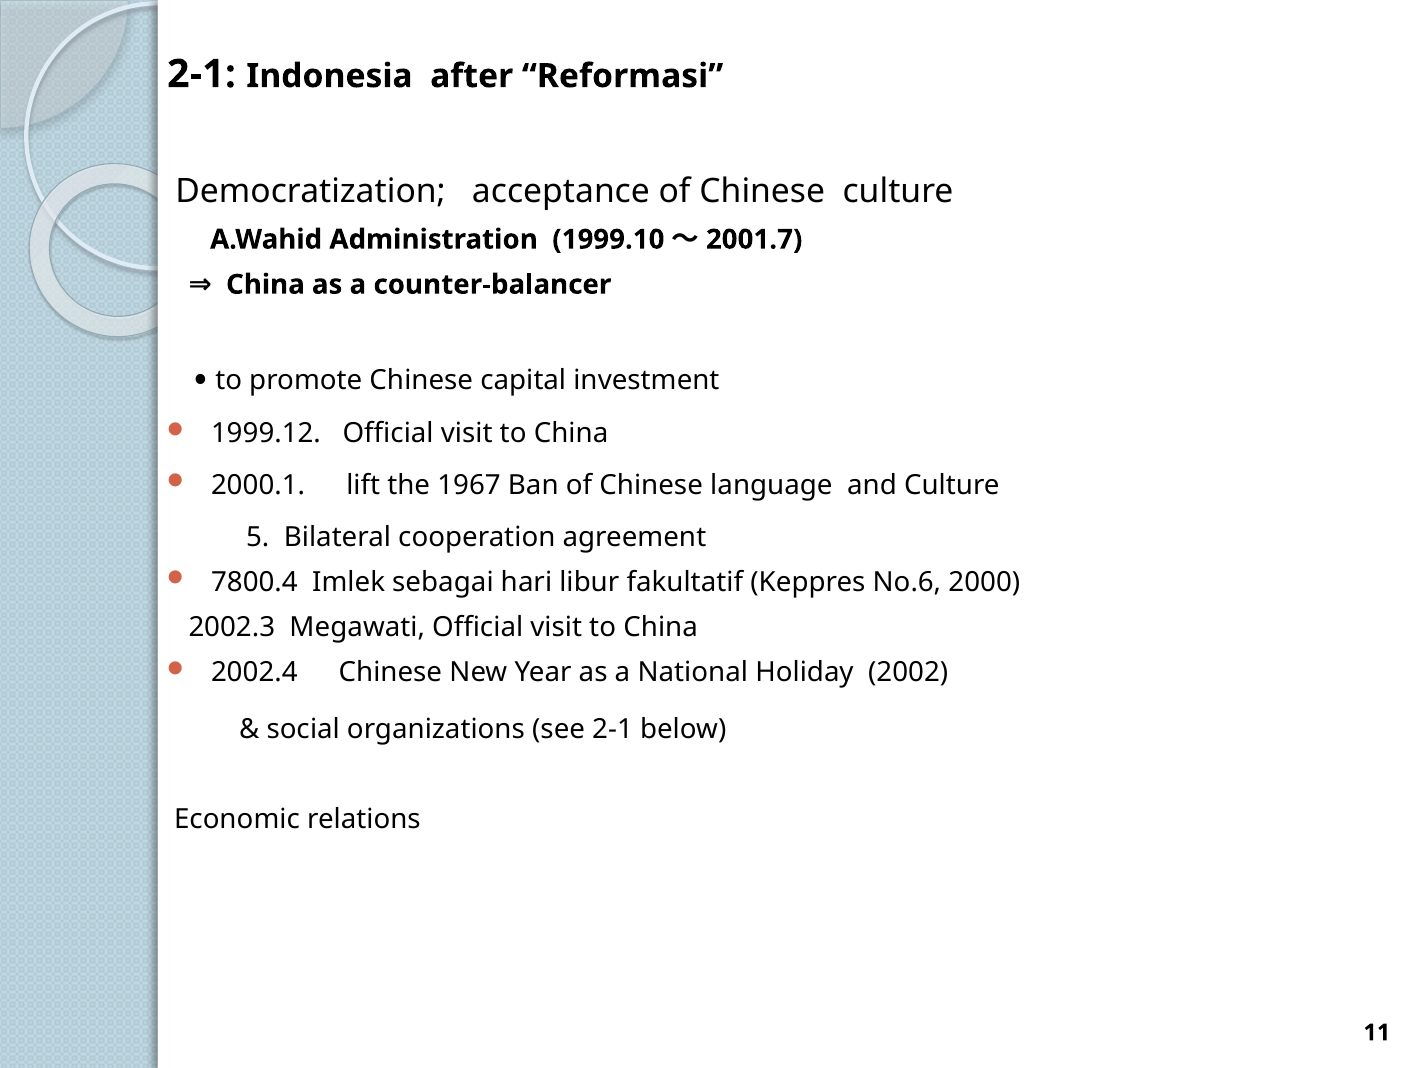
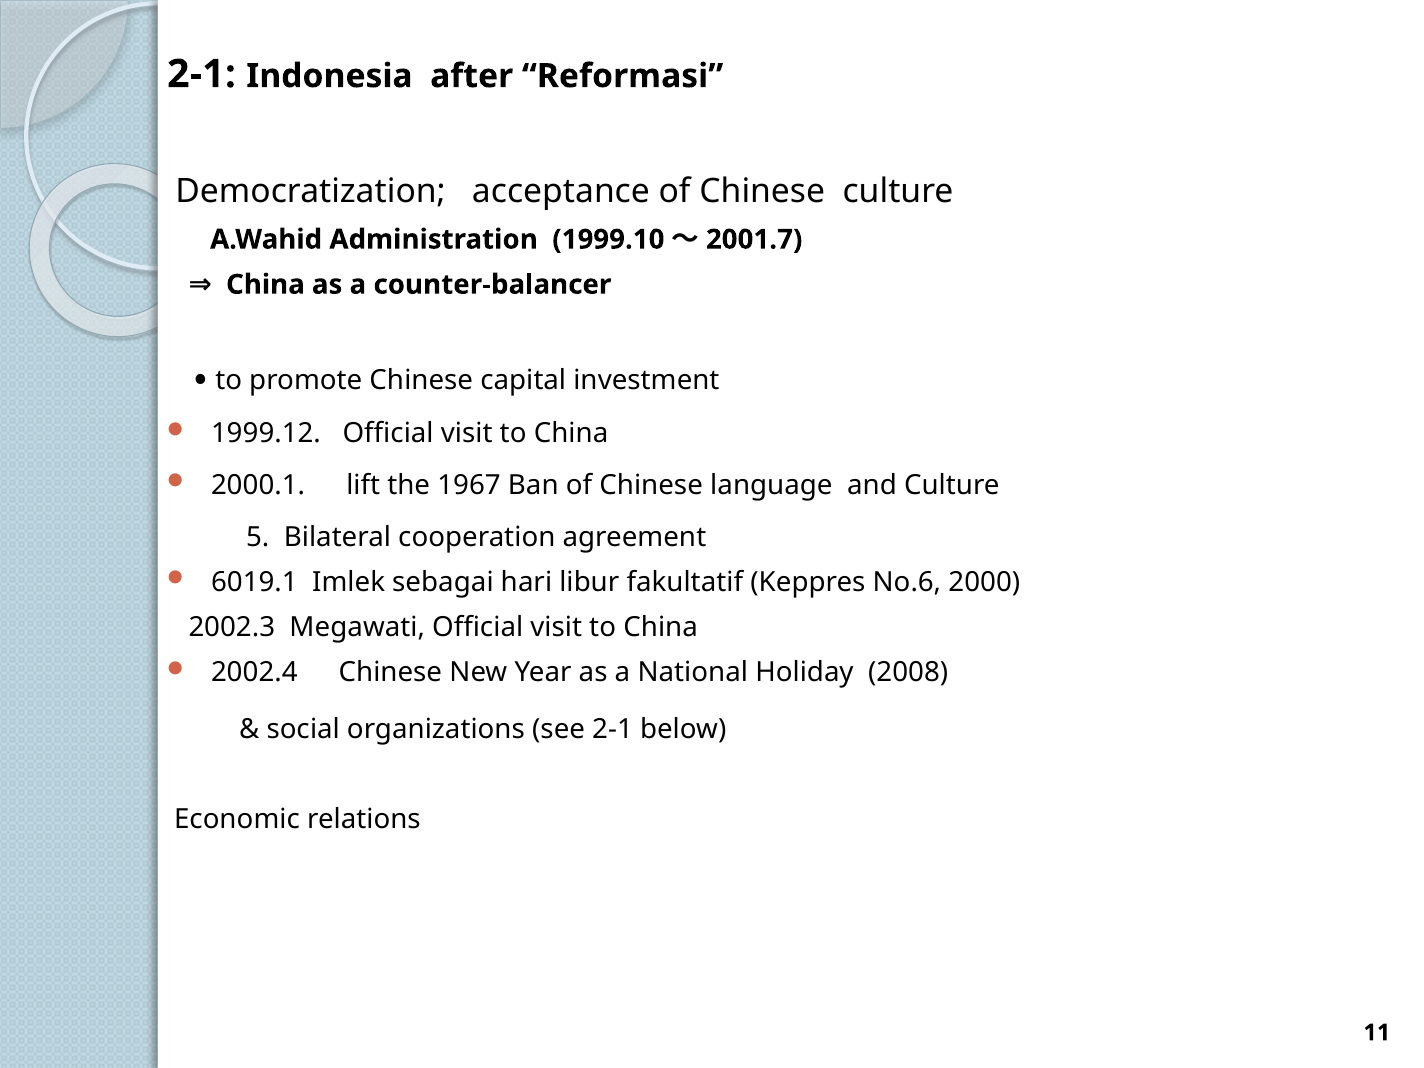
7800.4: 7800.4 -> 6019.1 (254, 582)
2002: 2002 -> 2008 (908, 673)
